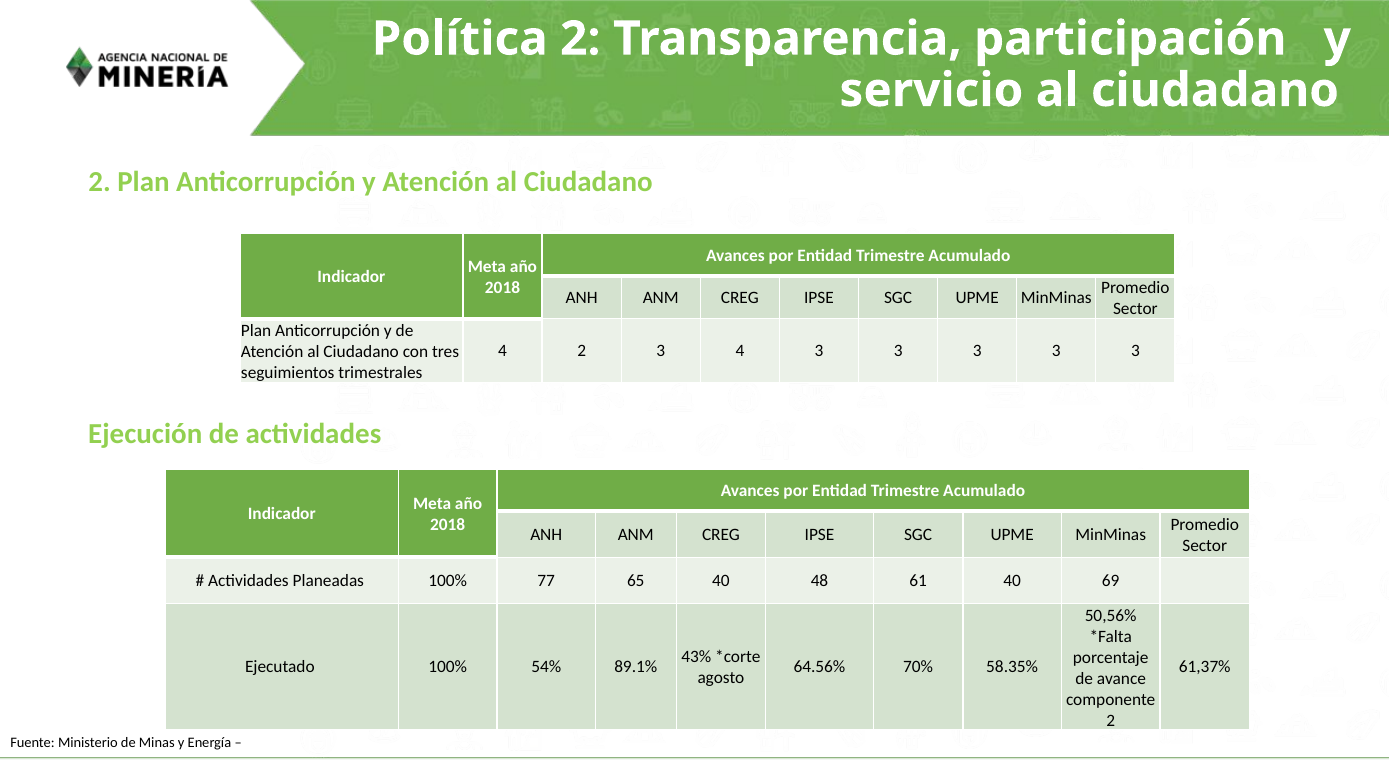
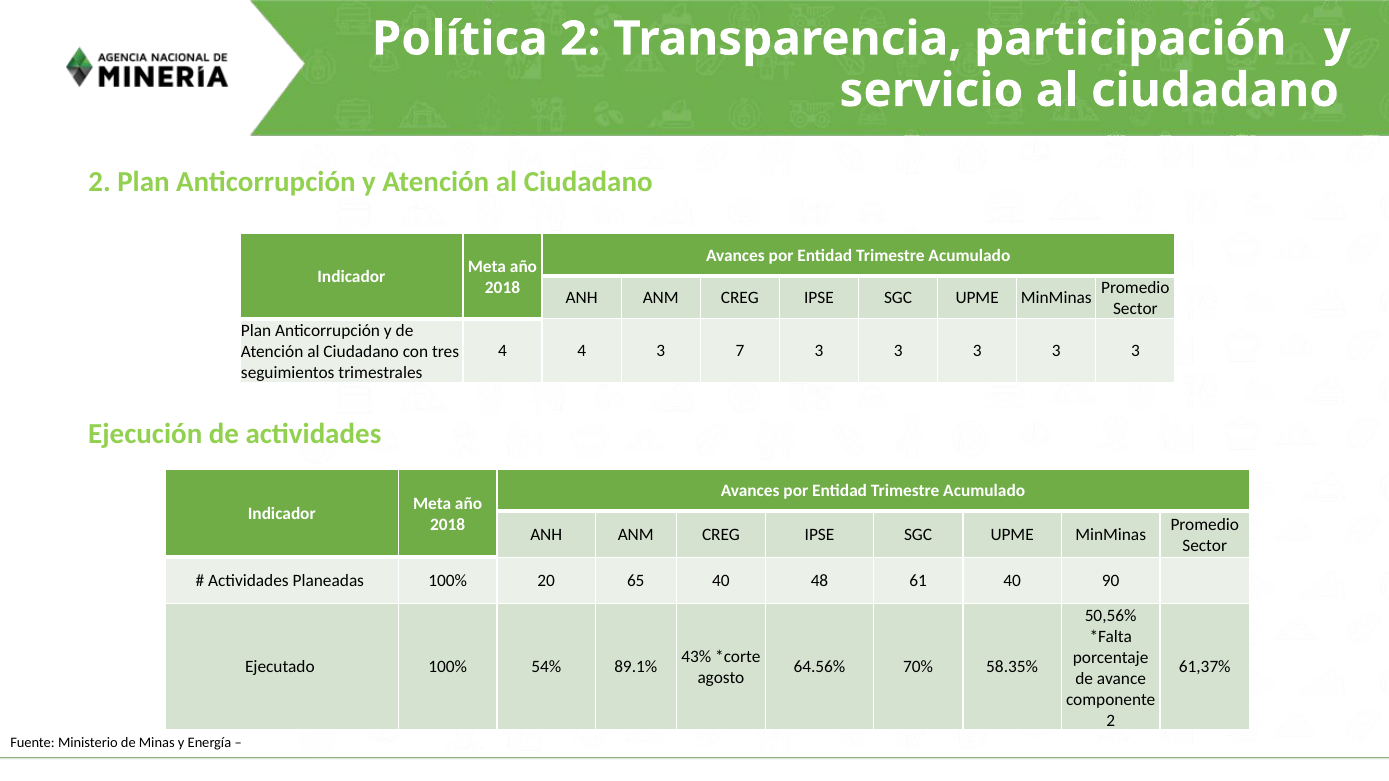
4 2: 2 -> 4 (582, 351)
3 4: 4 -> 7 (740, 351)
77: 77 -> 20 (546, 581)
69: 69 -> 90 (1111, 581)
